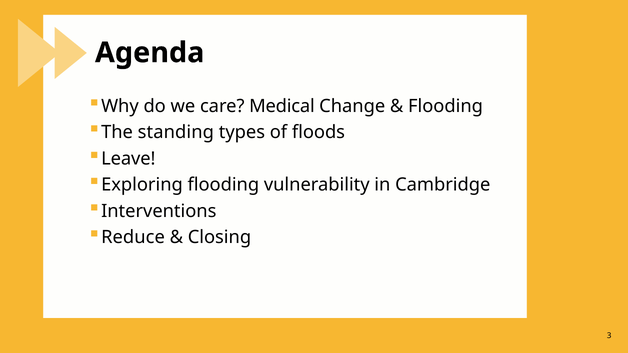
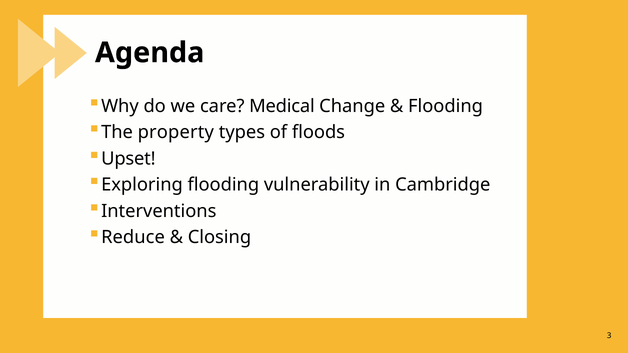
standing: standing -> property (176, 132)
Leave: Leave -> Upset (128, 159)
